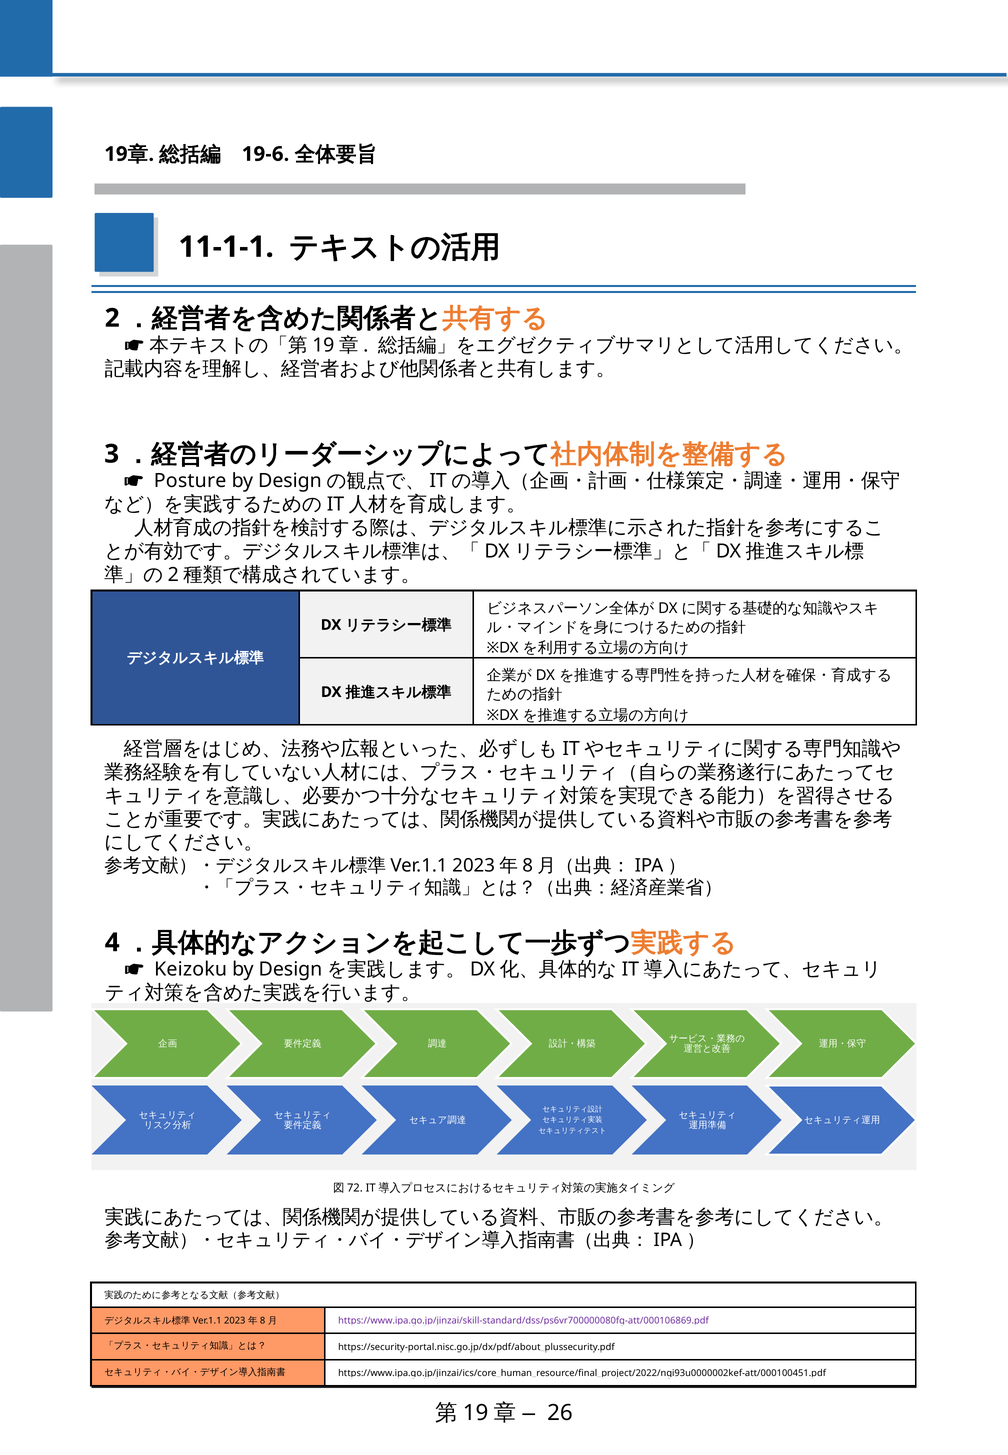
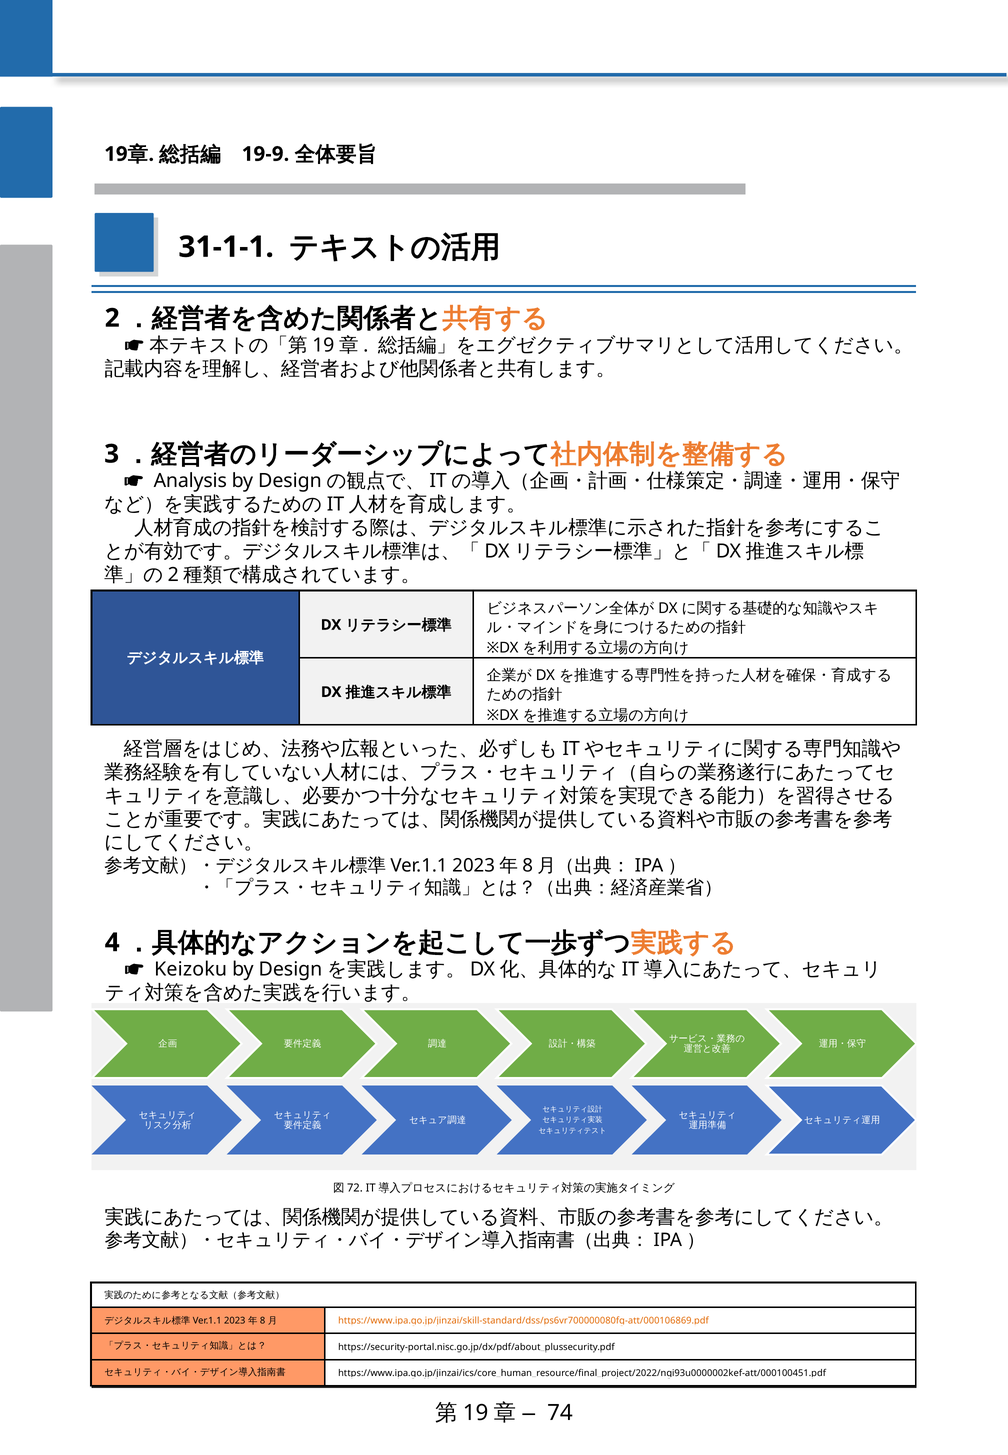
19-6: 19-6 -> 19-9 (266, 154)
11-1-1: 11-1-1 -> 31-1-1 (226, 247)
Posture: Posture -> Analysis (190, 481)
https://www.ipa.go.jp/jinzai/skill-standard/dss/ps6vr700000080fg-att/000106869.pdf colour: purple -> orange (524, 1322)
26: 26 -> 74 (560, 1414)
